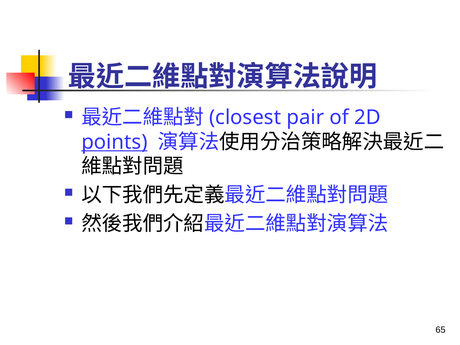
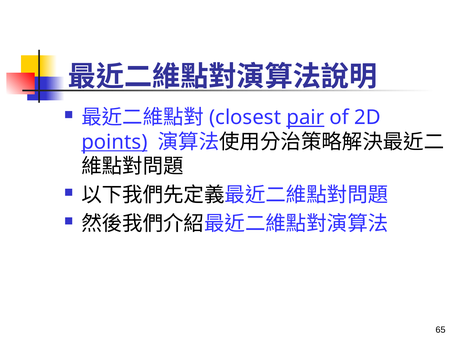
pair underline: none -> present (305, 118)
